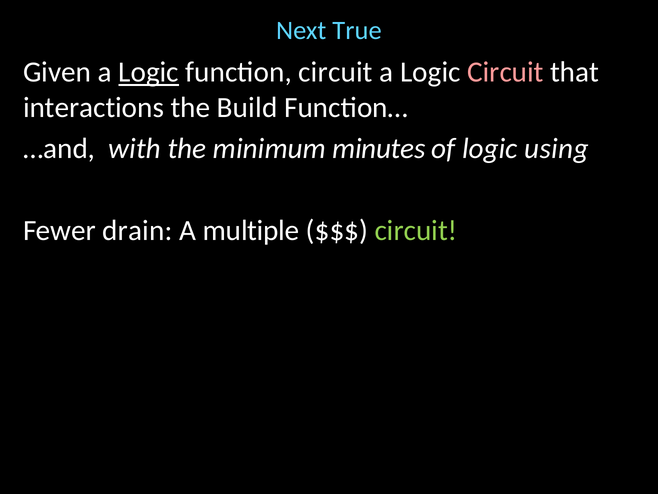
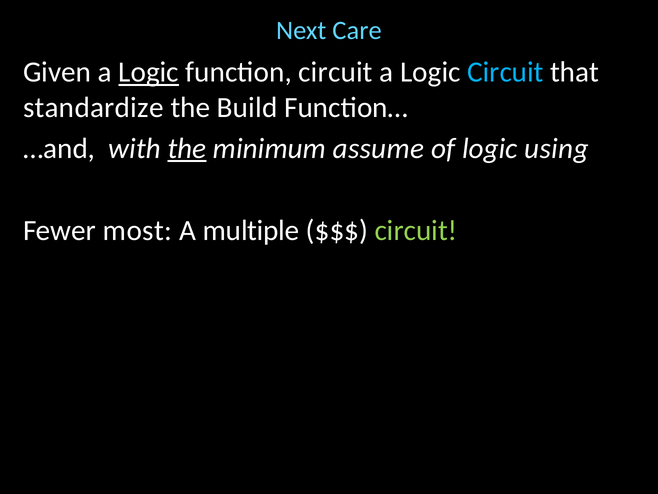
True: True -> Care (357, 31)
Circuit colour: pink -> light blue (505, 72)
interactions: interactions -> standardize (93, 107)
the underline: none -> present (187, 148)
minutes: minutes -> assume (379, 148)
drain: drain -> most (137, 230)
